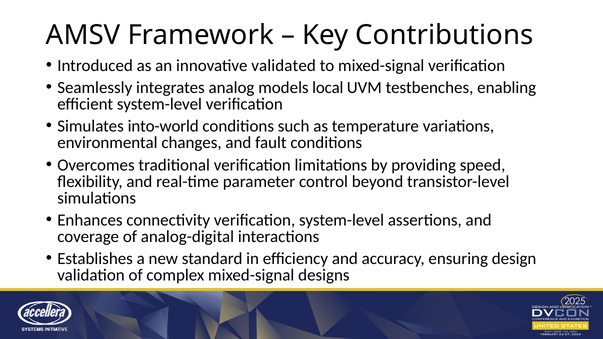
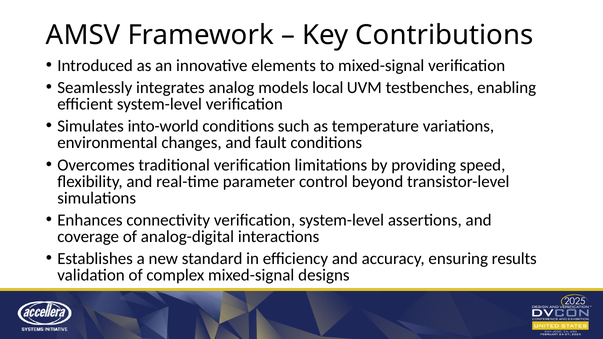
validated: validated -> elements (284, 66)
design: design -> results (514, 259)
